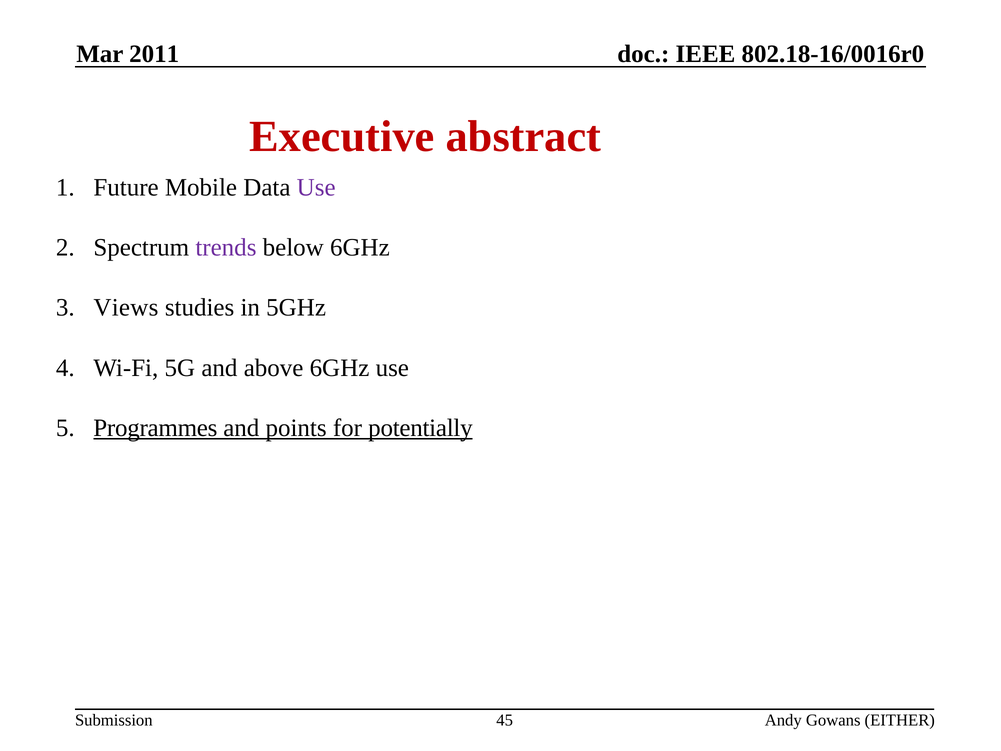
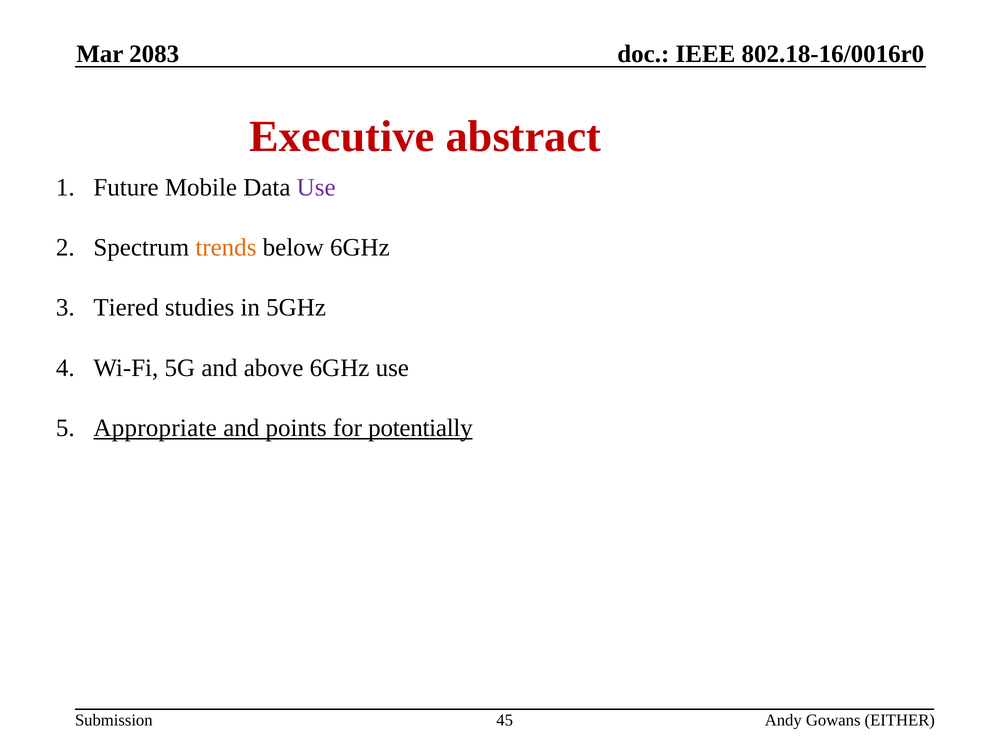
2011: 2011 -> 2083 (154, 54)
trends colour: purple -> orange (226, 248)
Views: Views -> Tiered (126, 308)
Programmes: Programmes -> Appropriate (155, 428)
